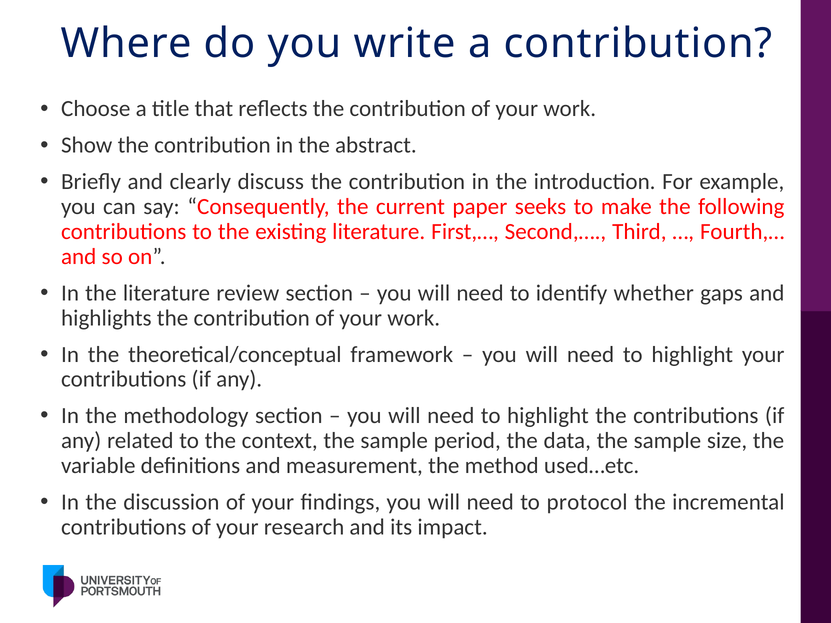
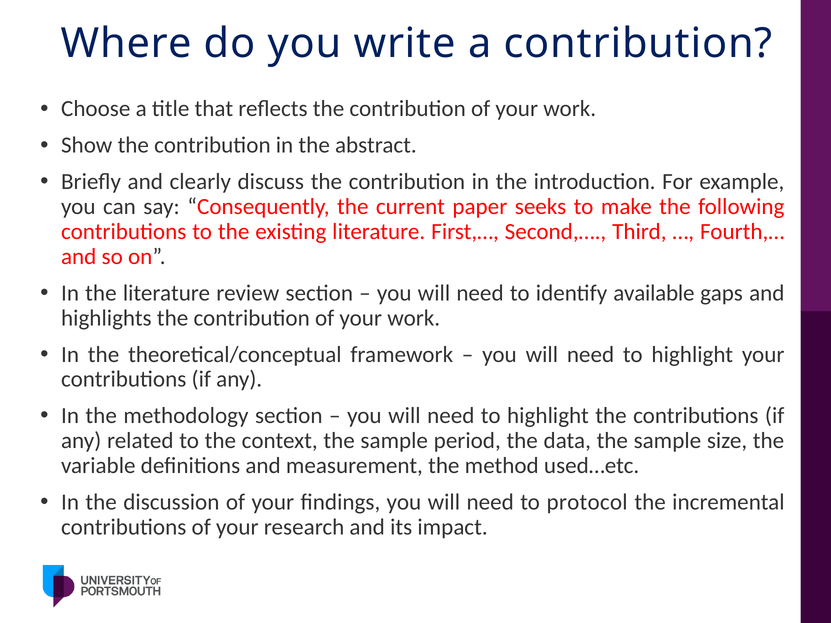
whether: whether -> available (654, 293)
